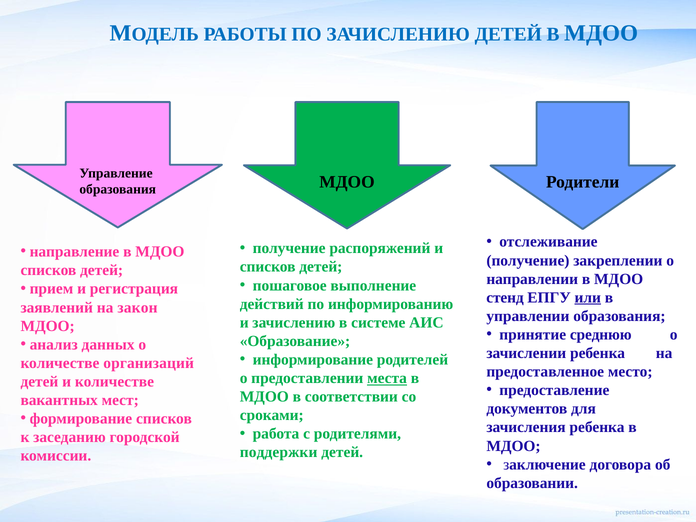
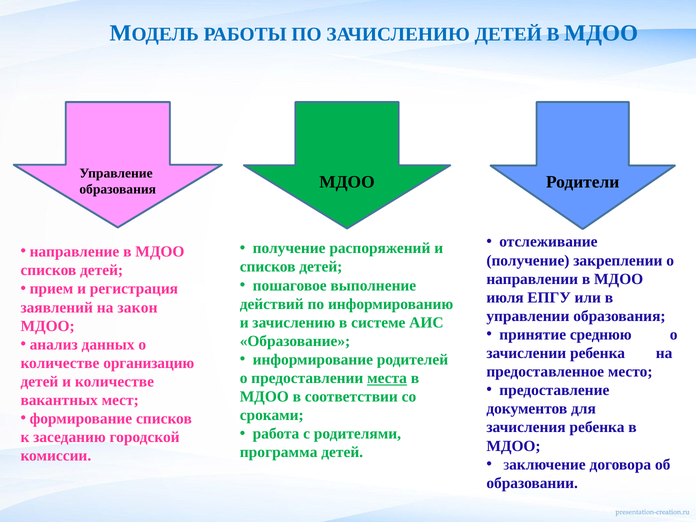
стенд: стенд -> июля (505, 298)
или underline: present -> none (588, 298)
организаций: организаций -> организацию (149, 363)
поддержки: поддержки -> программа (279, 452)
